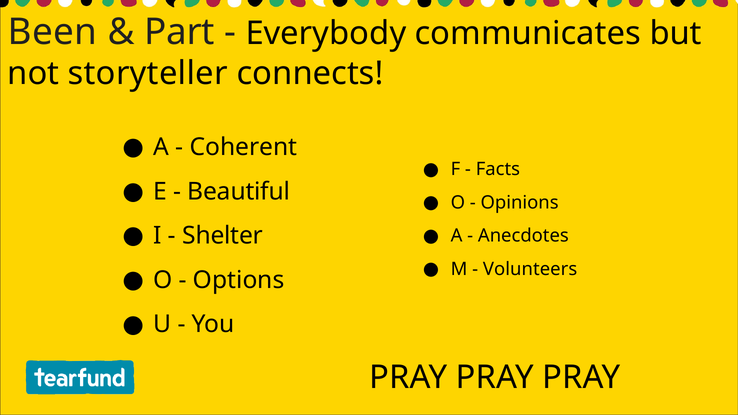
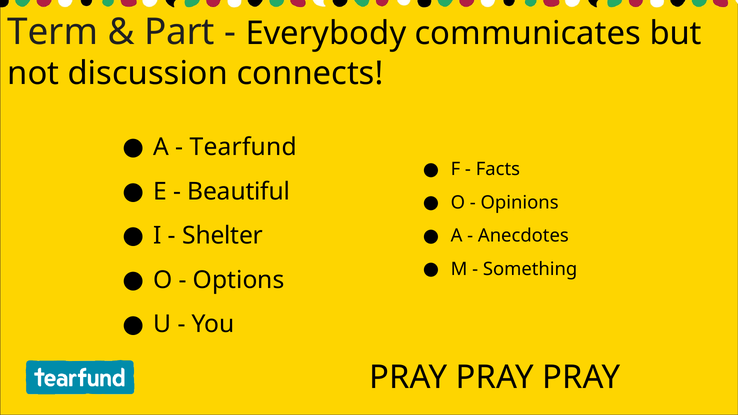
Been: Been -> Term (53, 32)
storyteller: storyteller -> discussion (148, 74)
Coherent: Coherent -> Tearfund (243, 147)
Volunteers: Volunteers -> Something (530, 269)
